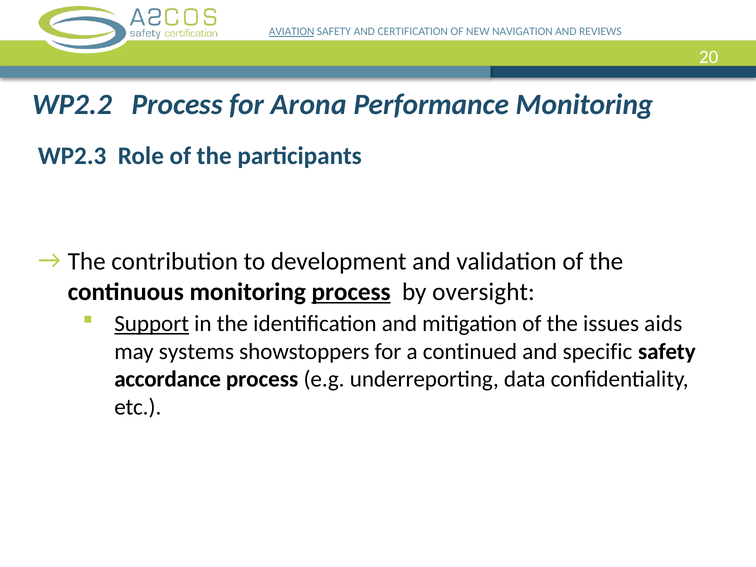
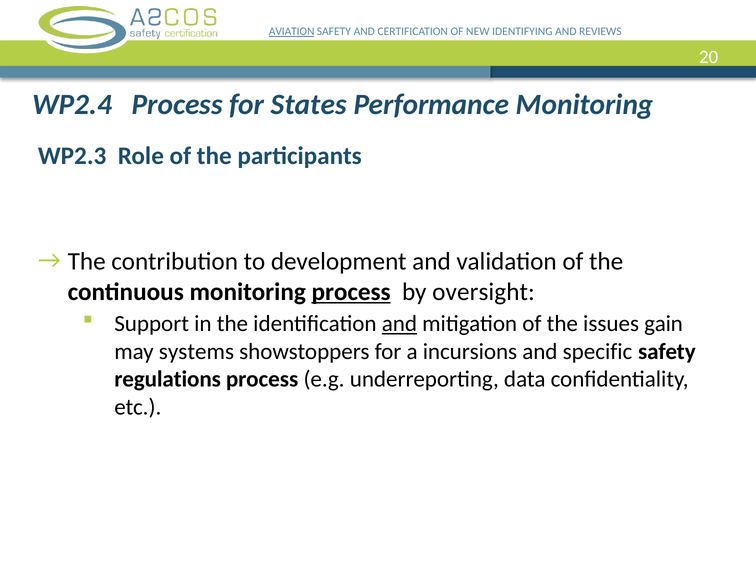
NAVIGATION: NAVIGATION -> IDENTIFYING (522, 32)
WP2.2: WP2.2 -> WP2.4 (72, 105)
Arona: Arona -> States (309, 105)
Support underline: present -> none (152, 324)
and underline: none -> present (399, 324)
aids: aids -> gain (664, 324)
continued: continued -> incursions (470, 352)
accordance: accordance -> regulations (168, 379)
